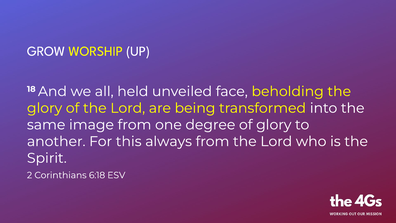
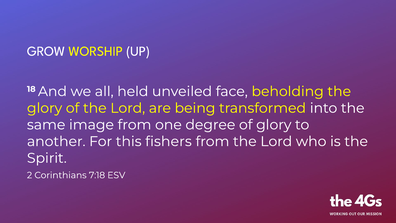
always: always -> fishers (169, 141)
6:18: 6:18 -> 7:18 (97, 175)
